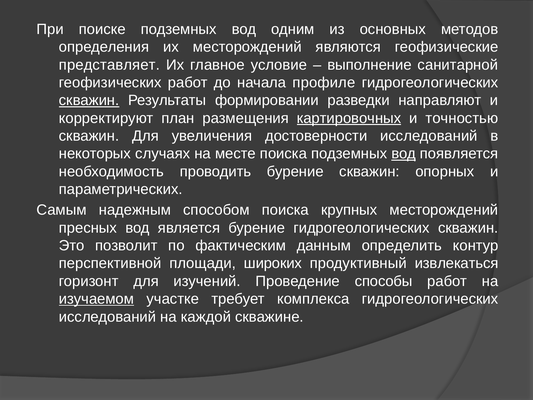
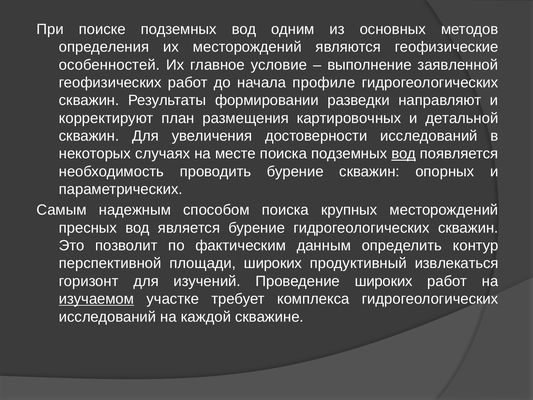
представляет: представляет -> особенностей (109, 65)
санитарной: санитарной -> заявленной (458, 65)
скважин underline: present -> none (89, 100)
картировочных underline: present -> none (349, 118)
точностью: точностью -> детальной (462, 118)
Проведение способы: способы -> широких (384, 281)
